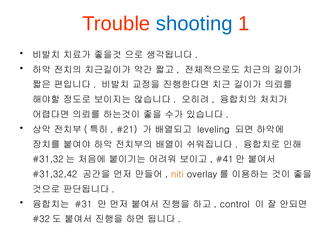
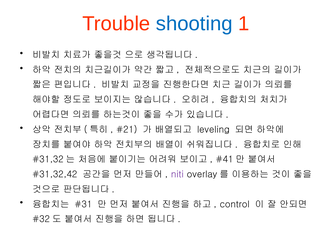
niti colour: orange -> purple (177, 174)
